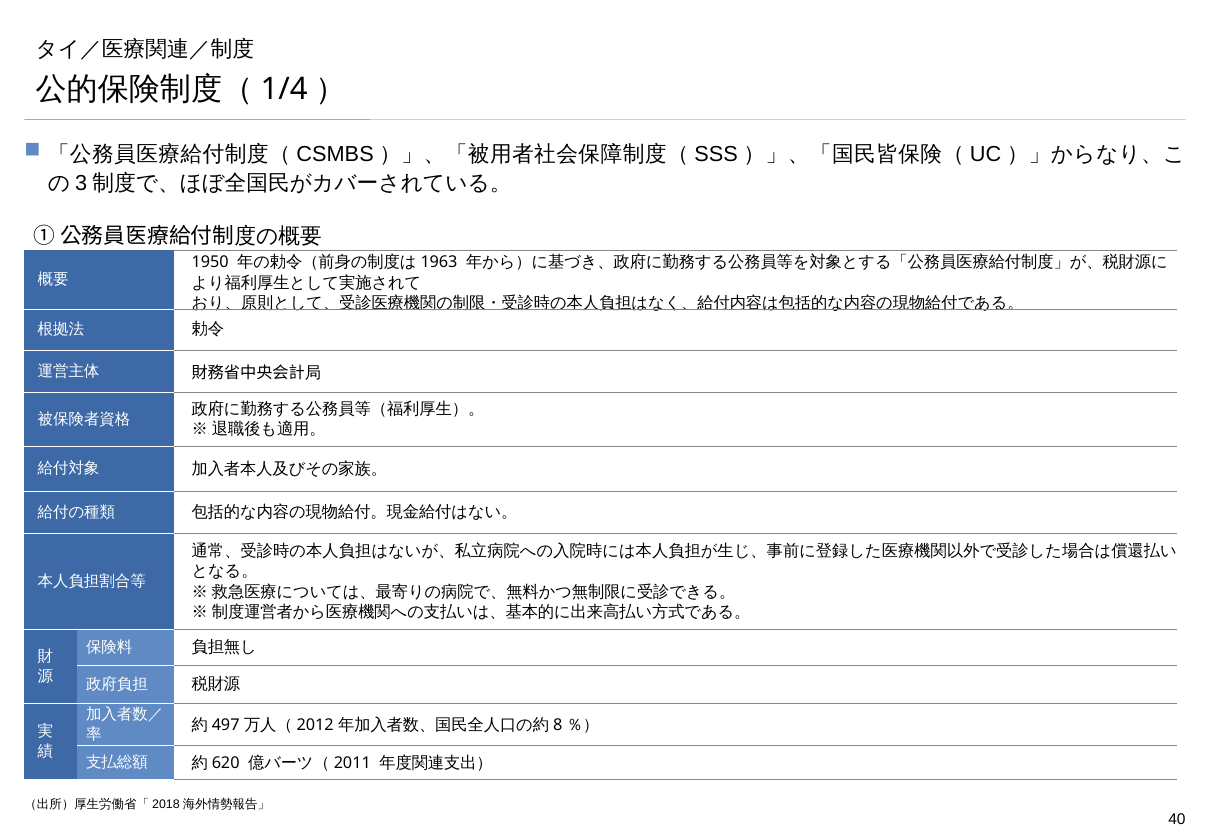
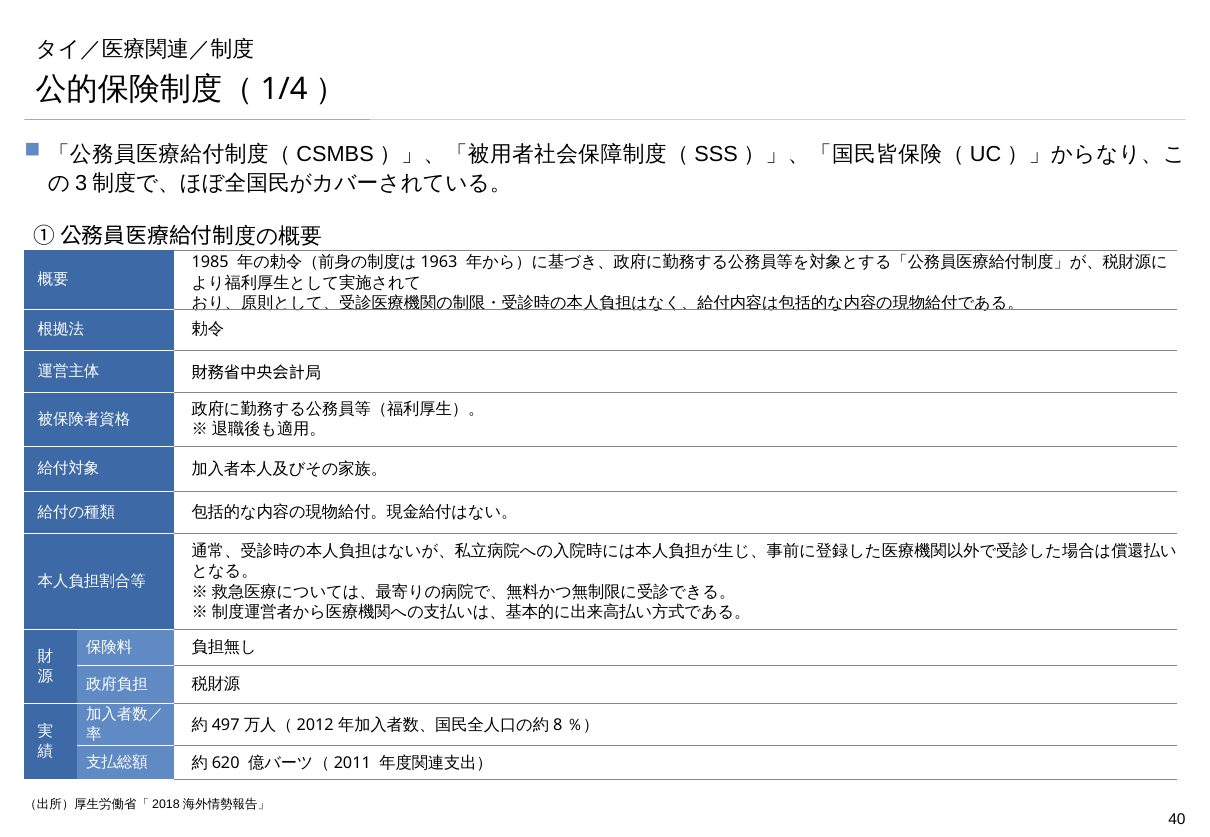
1950: 1950 -> 1985 (210, 262)
